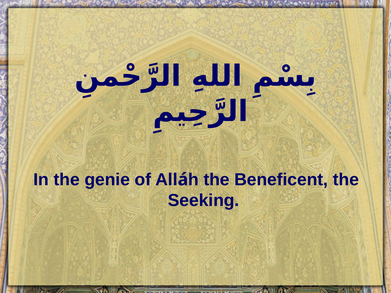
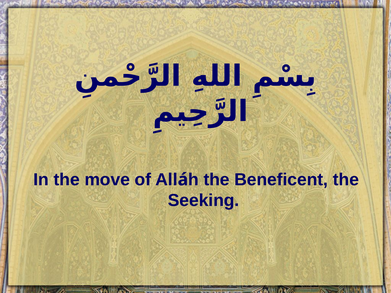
genie: genie -> move (107, 180)
